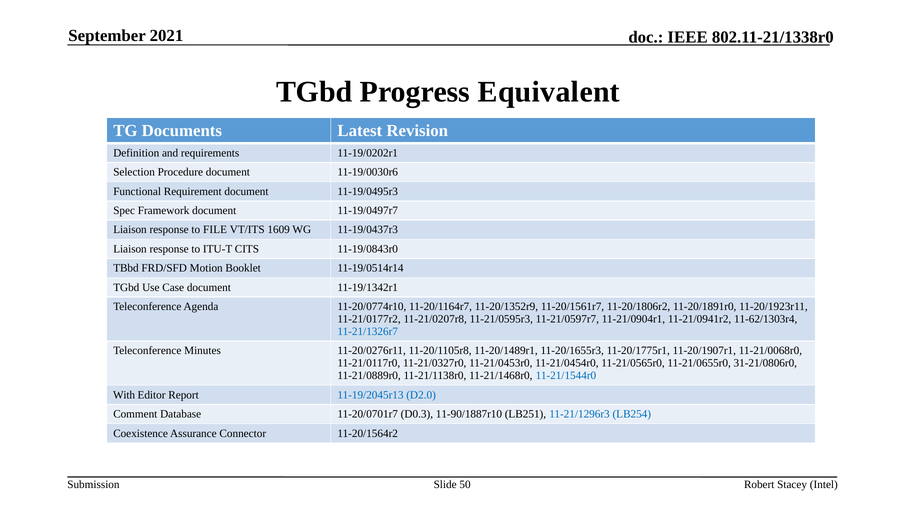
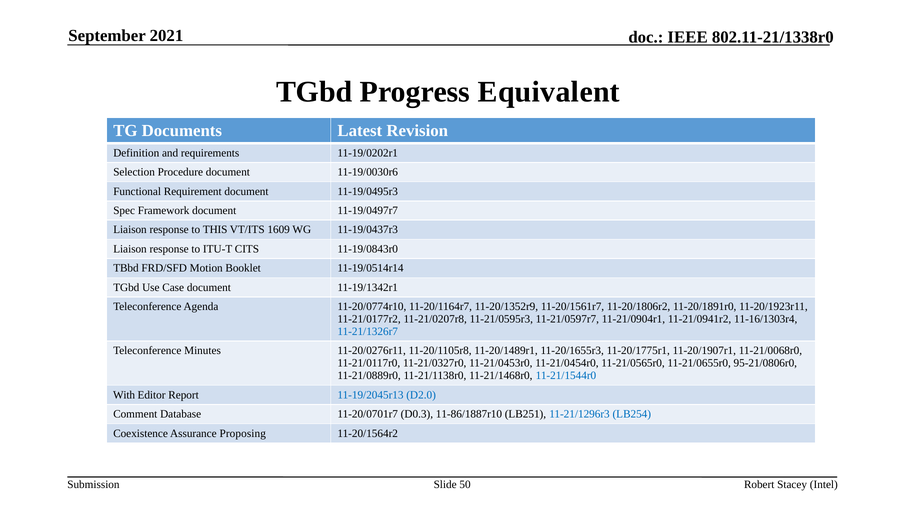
FILE: FILE -> THIS (215, 230)
11-62/1303r4: 11-62/1303r4 -> 11-16/1303r4 (766, 319)
31-21/0806r0: 31-21/0806r0 -> 95-21/0806r0 (765, 363)
11-90/1887r10: 11-90/1887r10 -> 11-86/1887r10 (469, 414)
Connector: Connector -> Proposing (243, 433)
